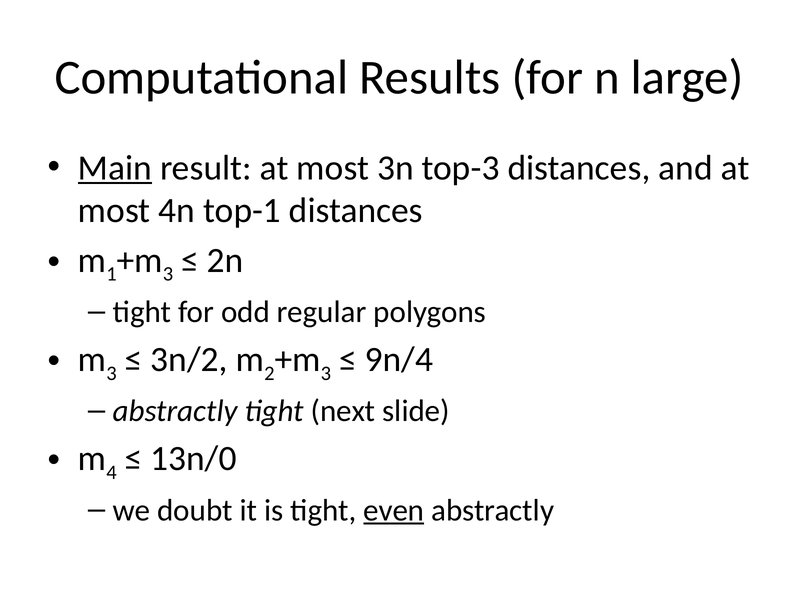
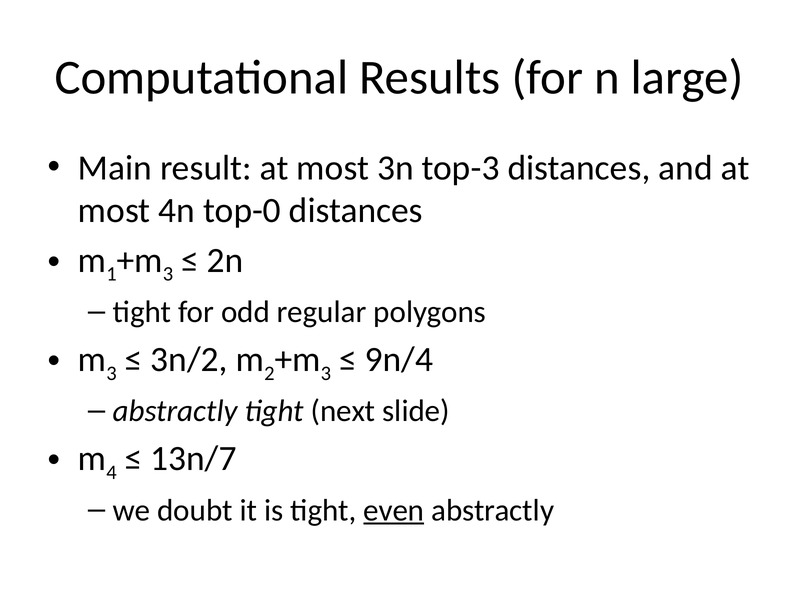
Main underline: present -> none (115, 168)
top-1: top-1 -> top-0 (242, 210)
13n/0: 13n/0 -> 13n/7 (194, 458)
